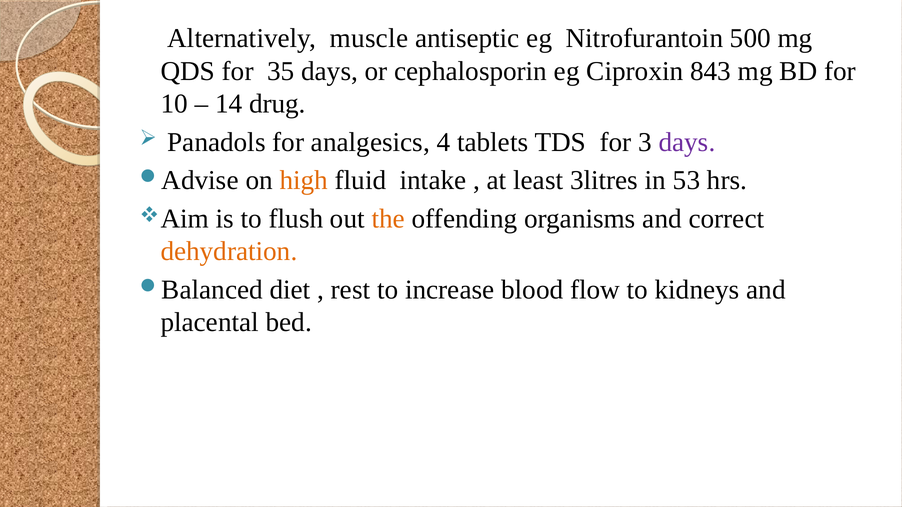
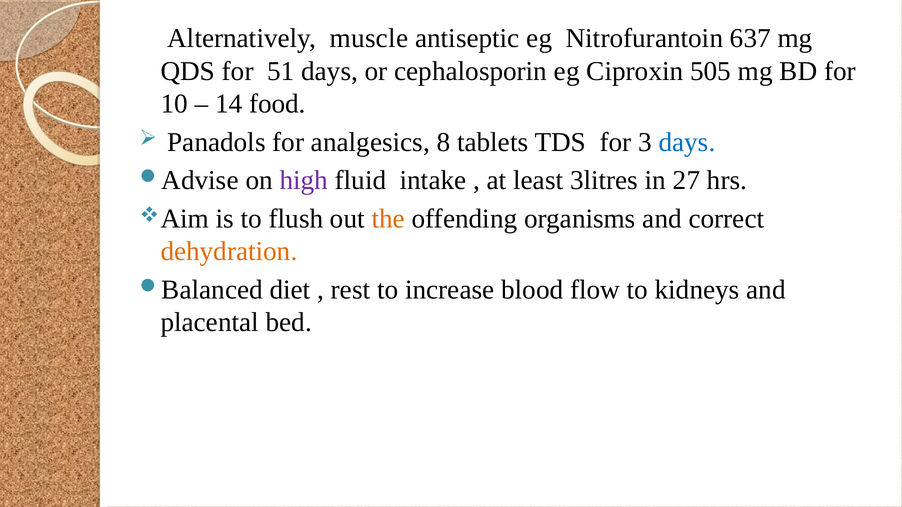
500: 500 -> 637 (750, 38)
35: 35 -> 51 (281, 71)
843: 843 -> 505 (711, 71)
drug: drug -> food (277, 104)
4: 4 -> 8 (443, 142)
days colour: purple -> blue (687, 142)
high colour: orange -> purple (304, 181)
53: 53 -> 27 (687, 181)
